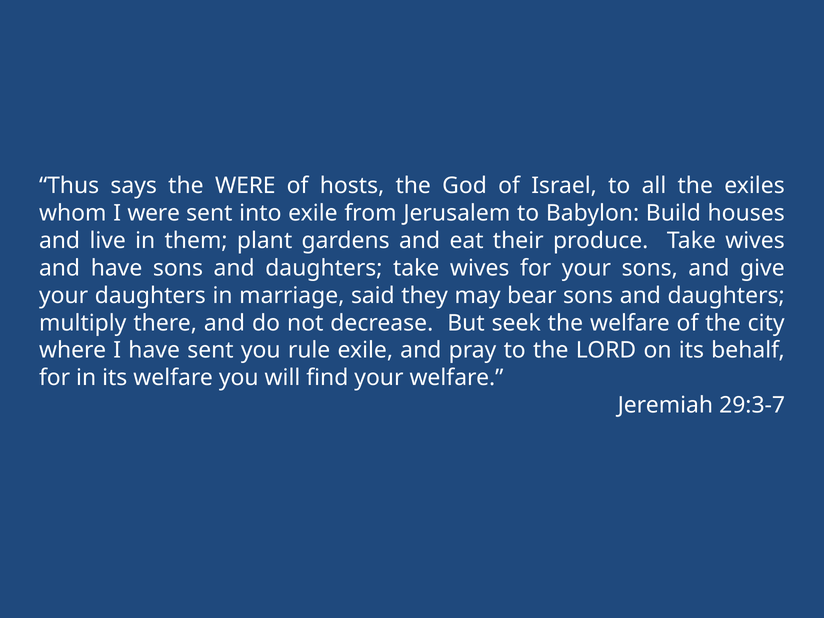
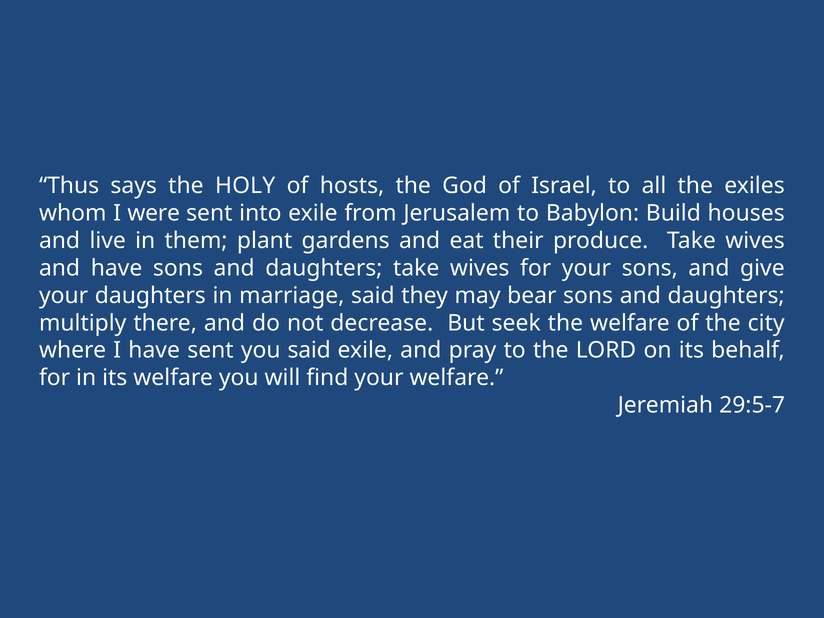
the WERE: WERE -> HOLY (245, 186)
you rule: rule -> said (309, 350)
29:3-7: 29:3-7 -> 29:5-7 (752, 405)
